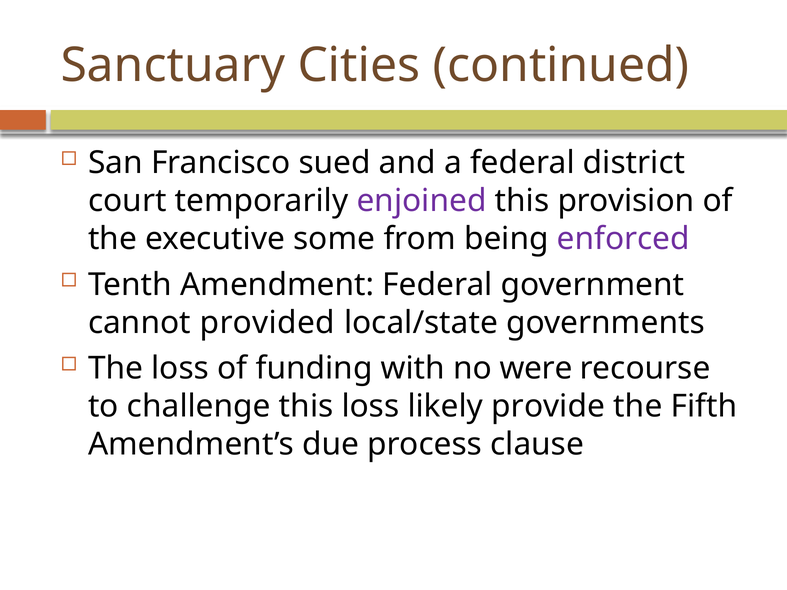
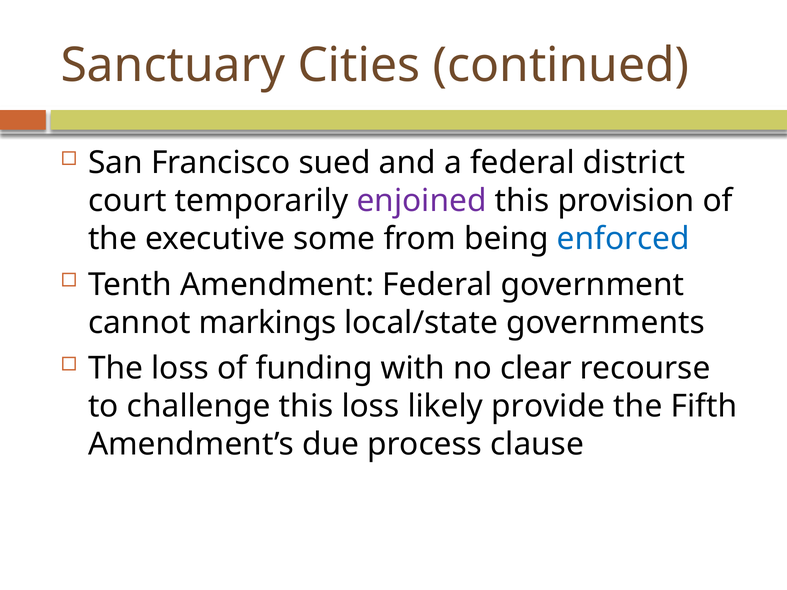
enforced colour: purple -> blue (623, 239)
provided: provided -> markings (268, 323)
were: were -> clear (536, 368)
